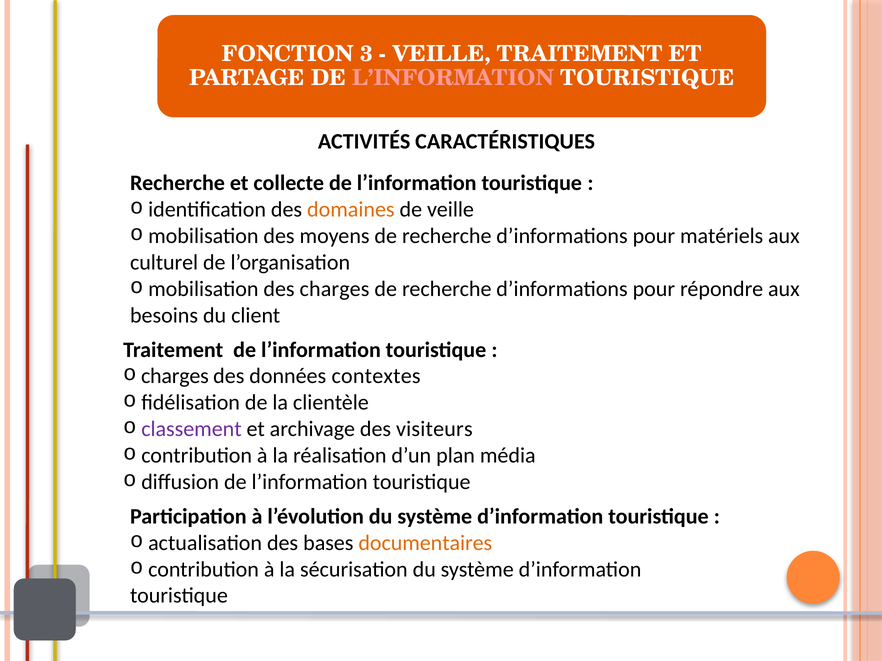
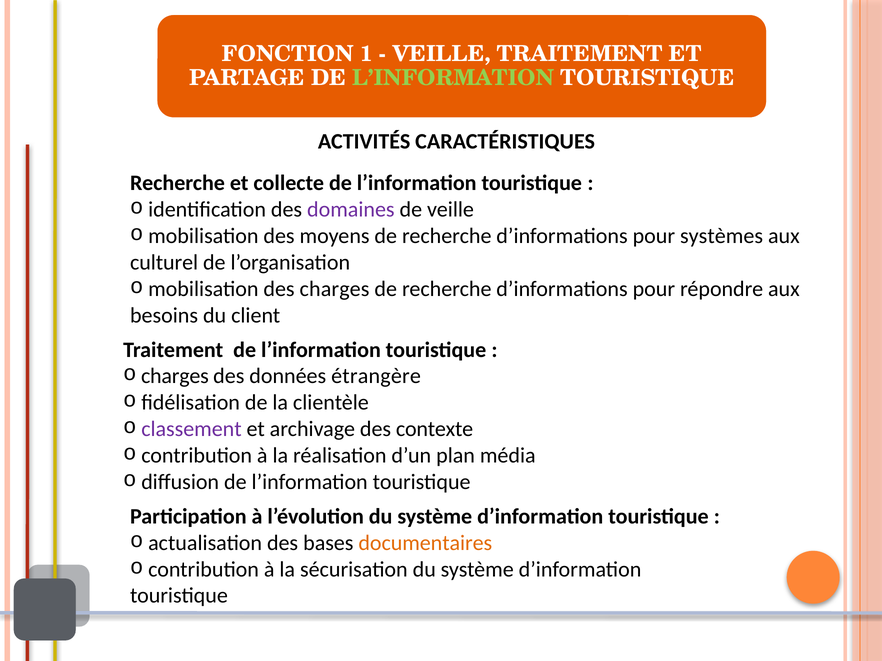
3: 3 -> 1 (366, 54)
L’INFORMATION colour: pink -> light green (453, 78)
domaines colour: orange -> purple (351, 210)
matériels: matériels -> systèmes (722, 236)
contextes: contextes -> étrangère (376, 376)
visiteurs: visiteurs -> contexte (435, 429)
